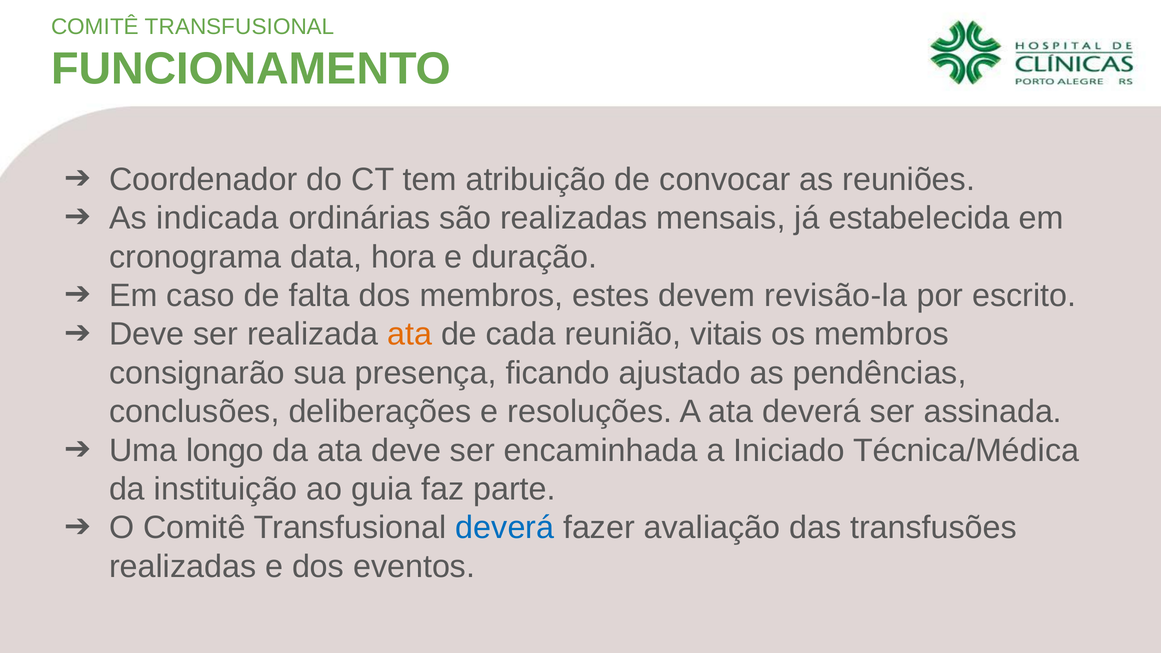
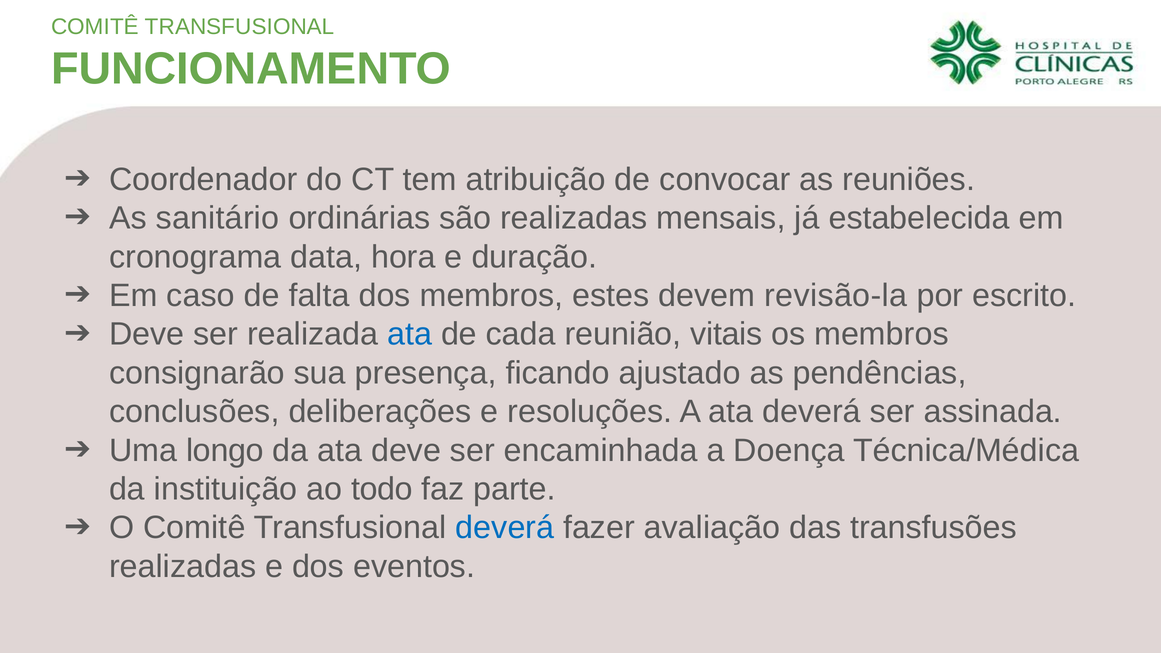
indicada: indicada -> sanitário (218, 218)
ata colour: orange -> blue (410, 334)
Iniciado: Iniciado -> Doença (789, 451)
guia: guia -> todo (382, 489)
